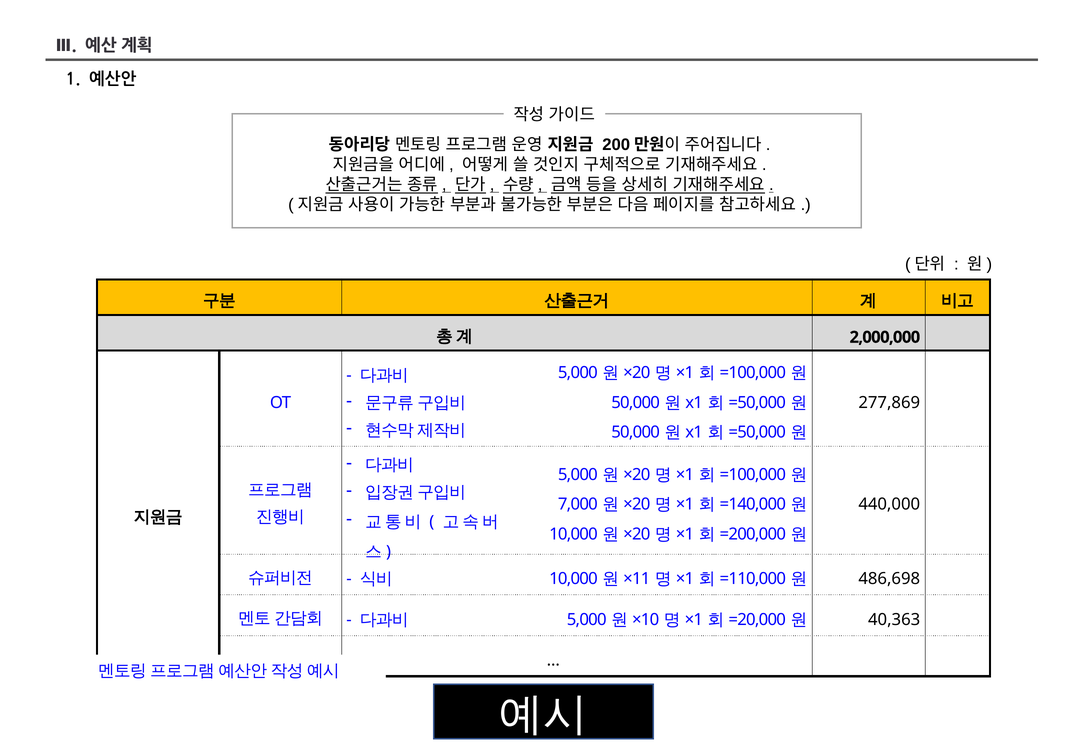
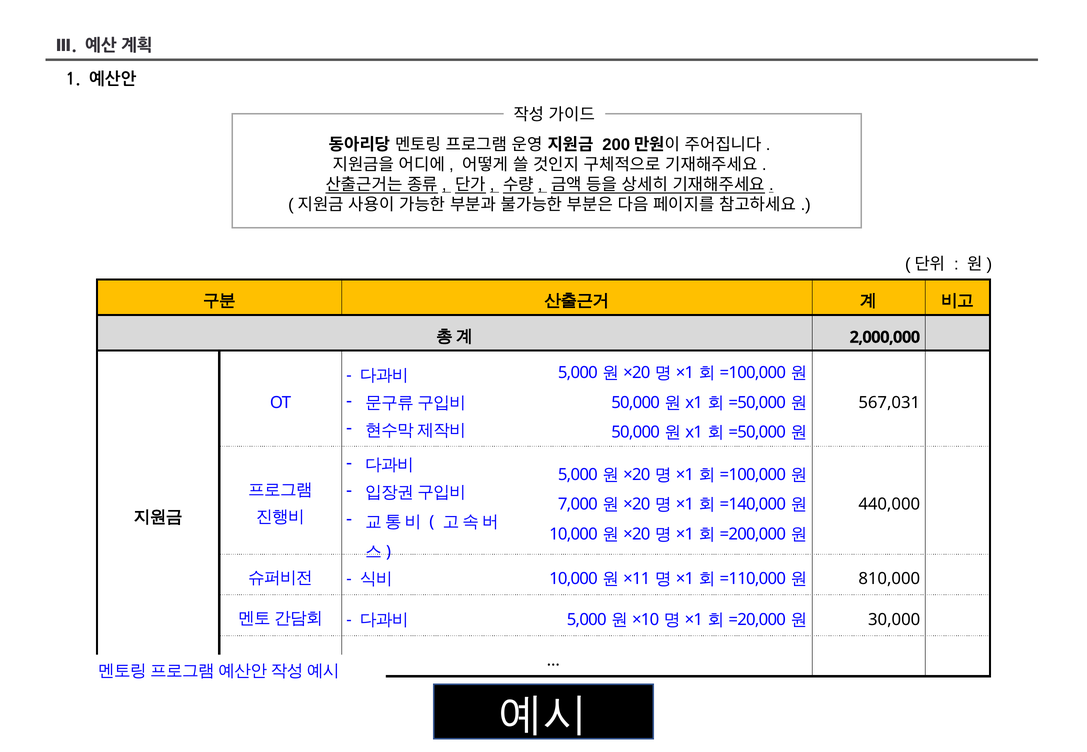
277,869: 277,869 -> 567,031 (889, 403)
486,698: 486,698 -> 810,000 (889, 579)
40,363: 40,363 -> 30,000 (894, 620)
